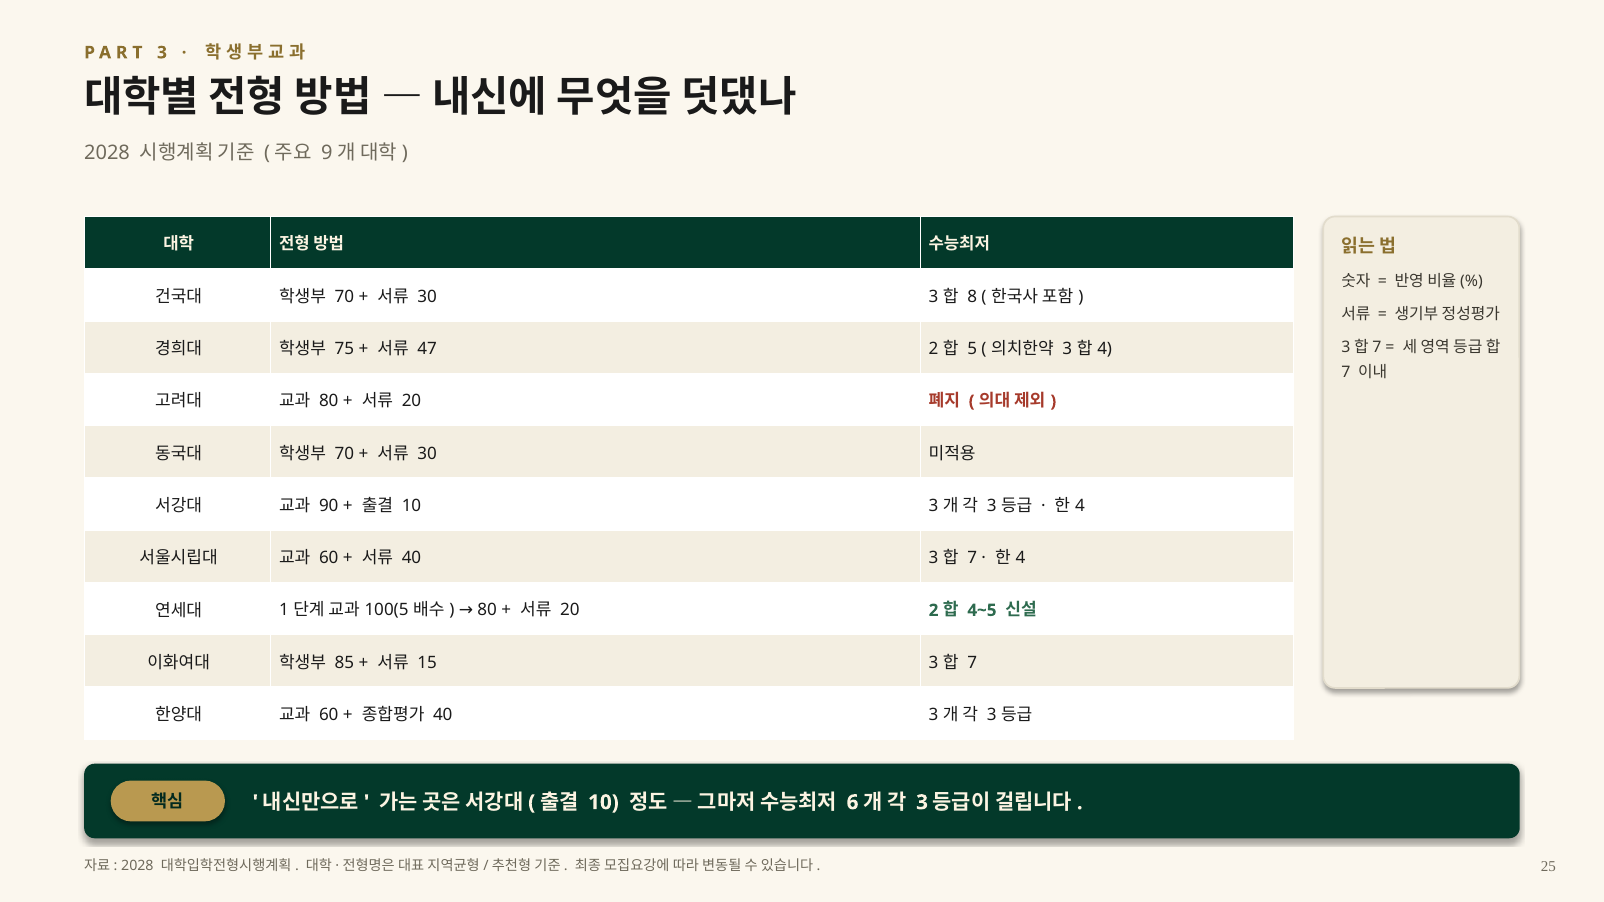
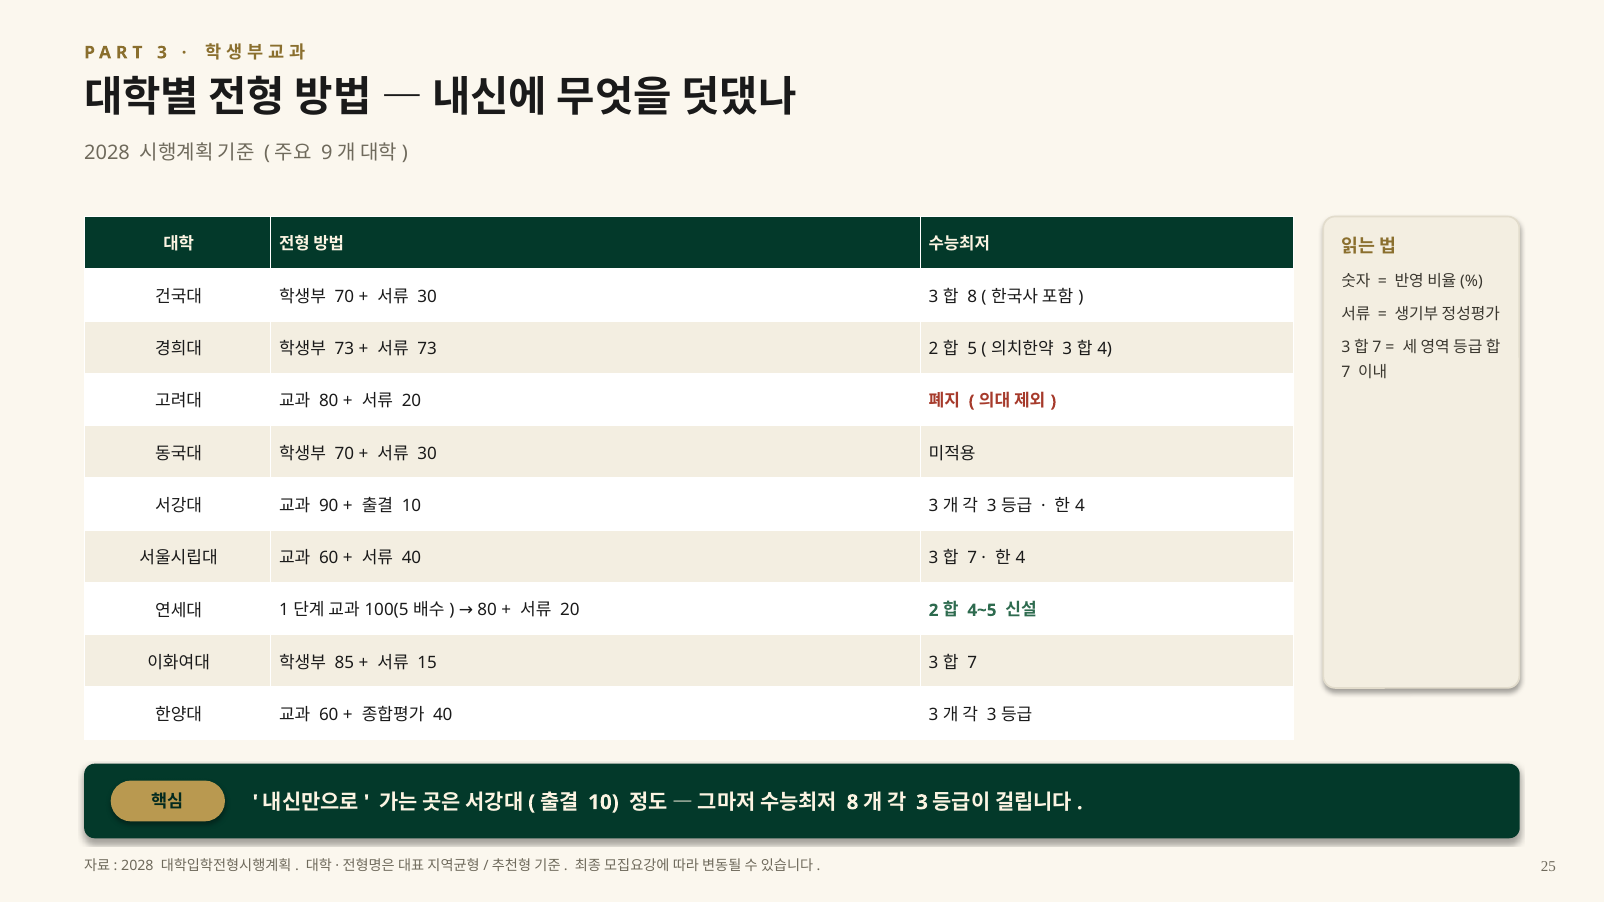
75: 75 -> 73 (344, 349)
47: 47 -> 73 (427, 349)
6: 6 -> 8 (853, 803)
